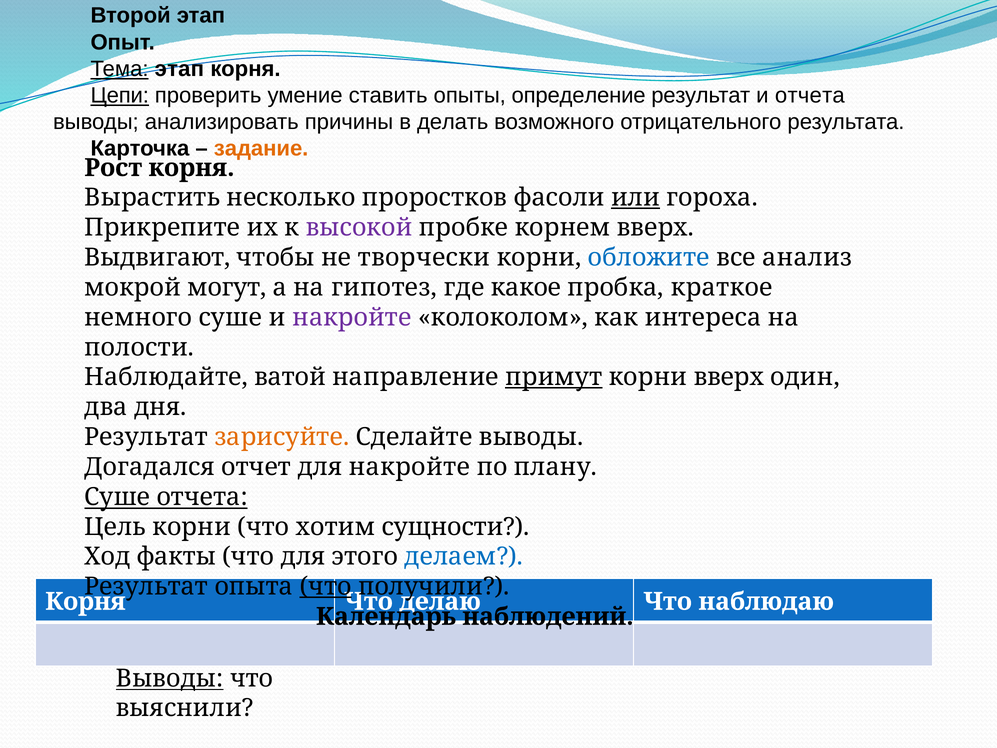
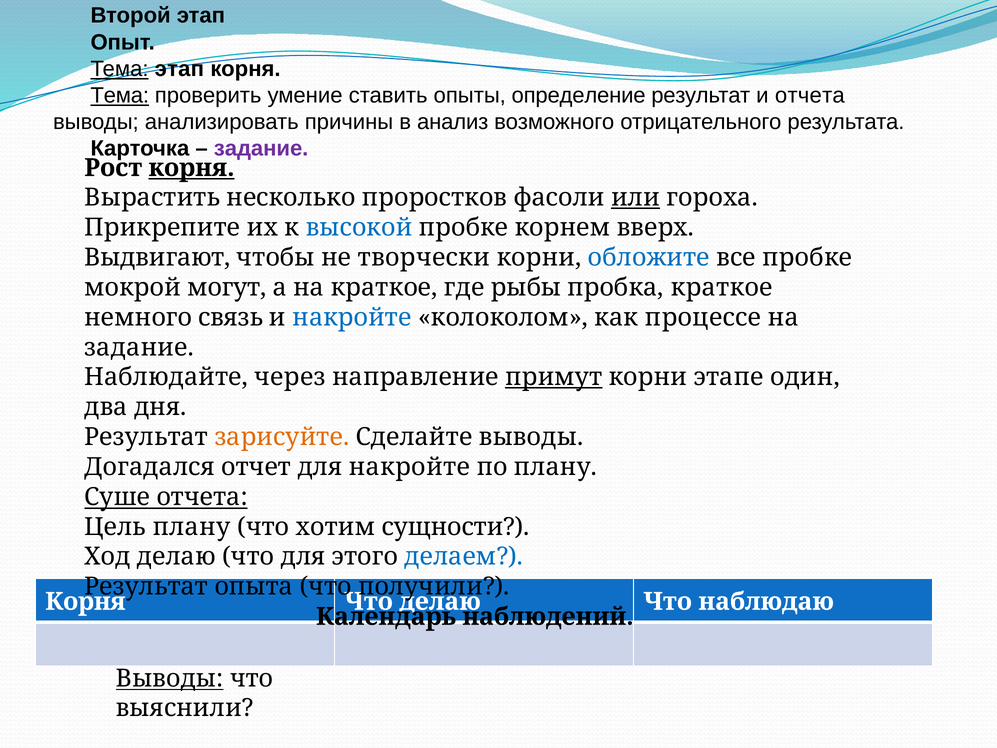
Цепи: Цепи -> Тема (120, 95)
делать: делать -> анализ (453, 122)
задание colour: orange -> purple (261, 149)
корня underline: none -> present (192, 168)
высокой colour: purple -> blue (359, 228)
все анализ: анализ -> пробке (807, 257)
на гипотез: гипотез -> краткое (384, 287)
какое: какое -> рыбы (526, 287)
немного суше: суше -> связь (231, 317)
накройте colour: purple -> blue (352, 317)
интереса: интереса -> процессе (703, 317)
полости: полости -> задание (139, 347)
ватой: ватой -> через (290, 377)
корни вверх: вверх -> этапе (729, 377)
Цель корни: корни -> плану (191, 527)
Ход факты: факты -> делаю (176, 557)
что underline: present -> none (326, 586)
